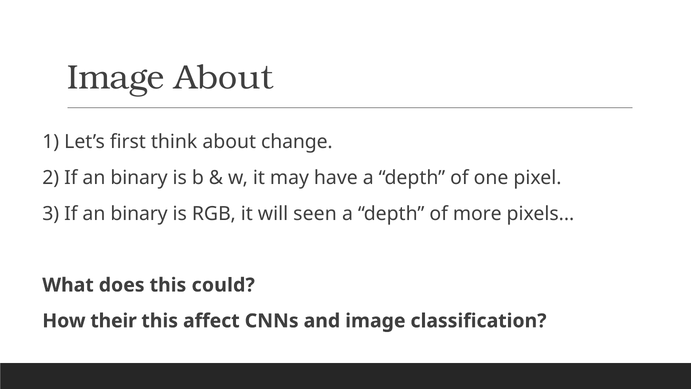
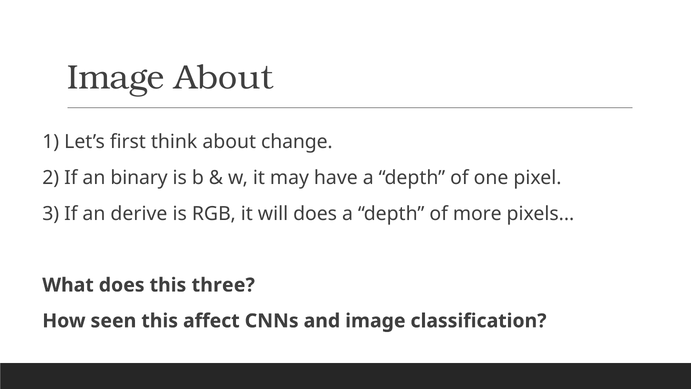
3 If an binary: binary -> derive (139, 213)
will seen: seen -> does (315, 213)
could: could -> three (223, 285)
their: their -> seen (113, 321)
